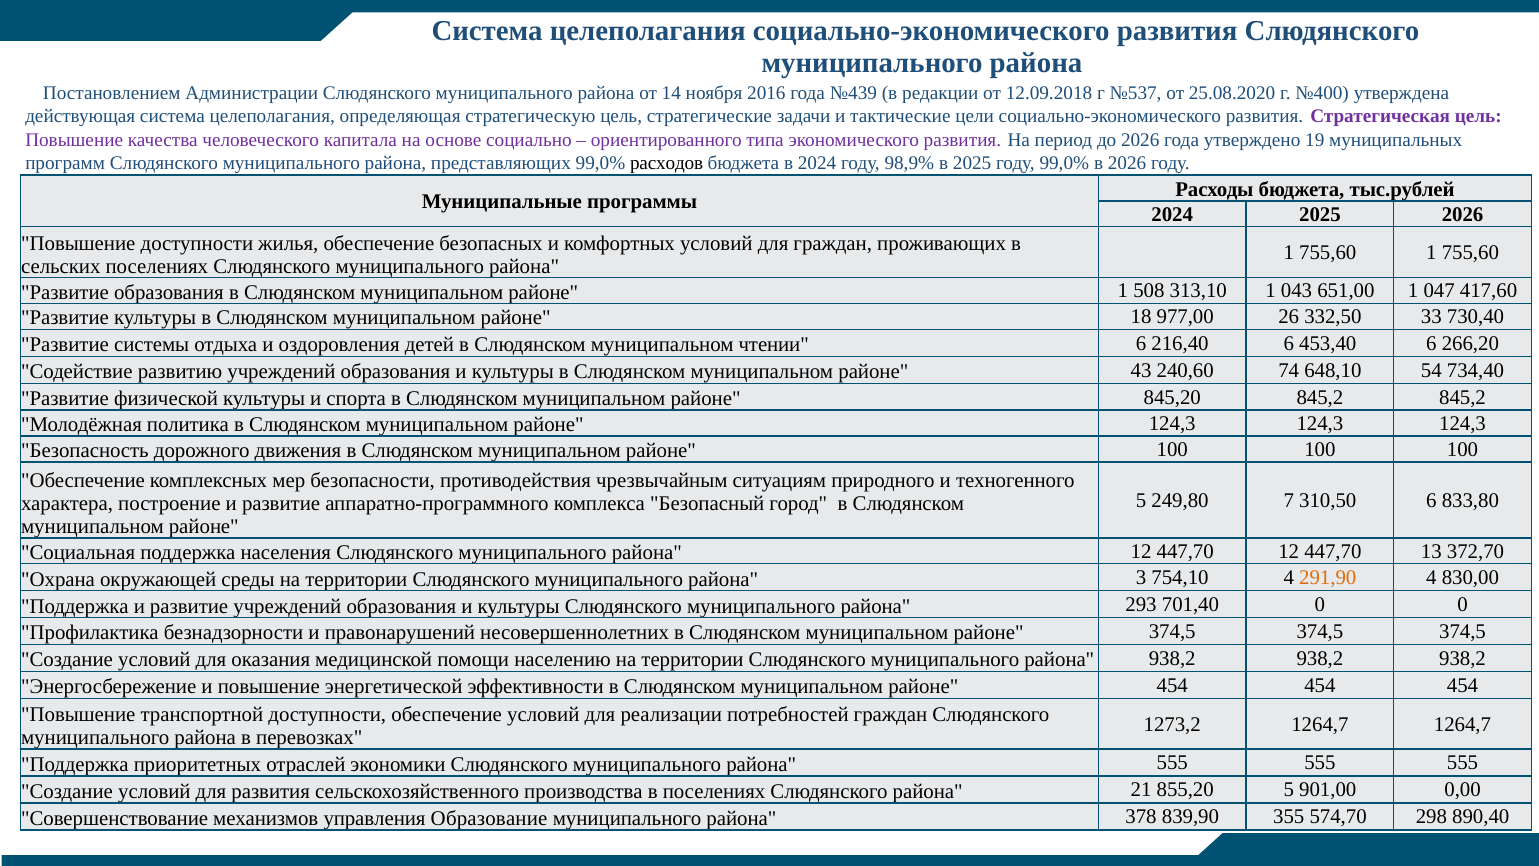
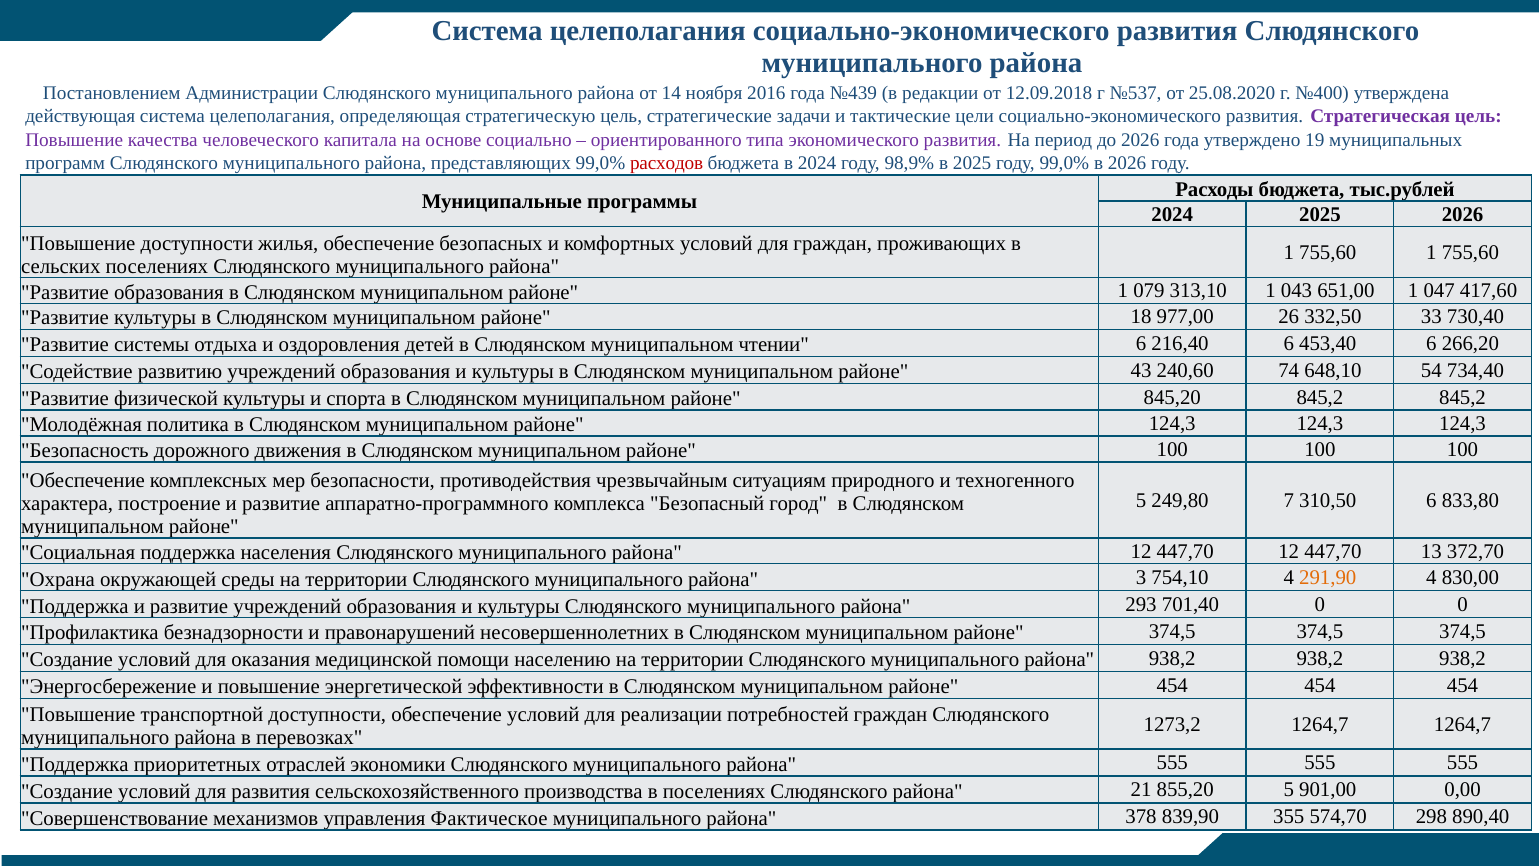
расходов colour: black -> red (667, 163)
508: 508 -> 079 (1149, 291)
Образование: Образование -> Фактическое (489, 818)
